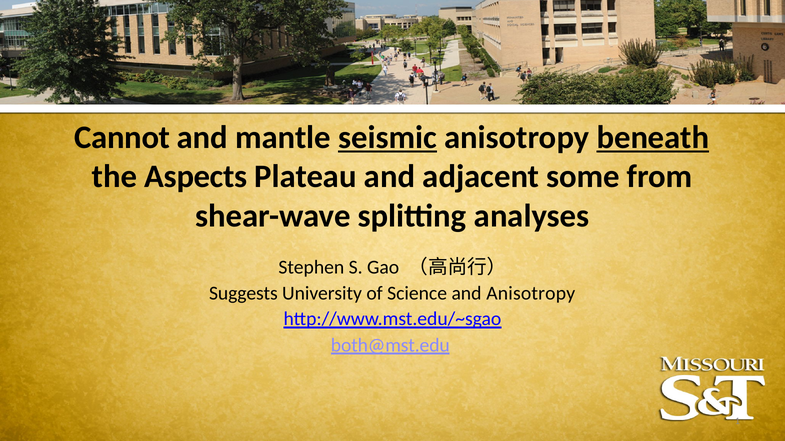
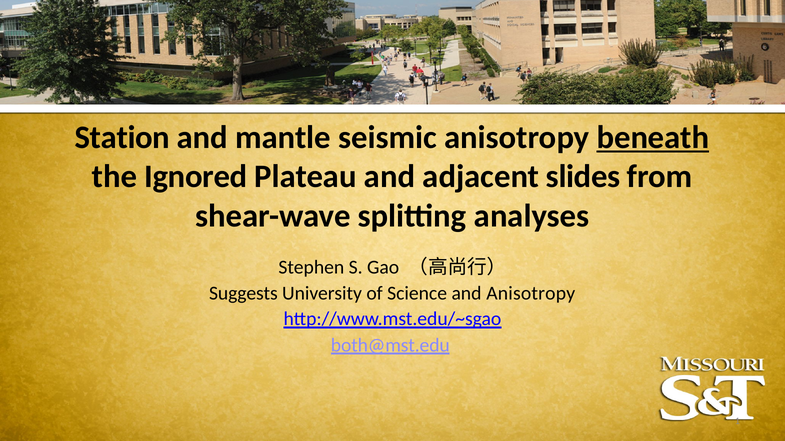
Cannot: Cannot -> Station (122, 138)
seismic underline: present -> none (388, 138)
Aspects: Aspects -> Ignored (196, 177)
some: some -> slides (583, 177)
